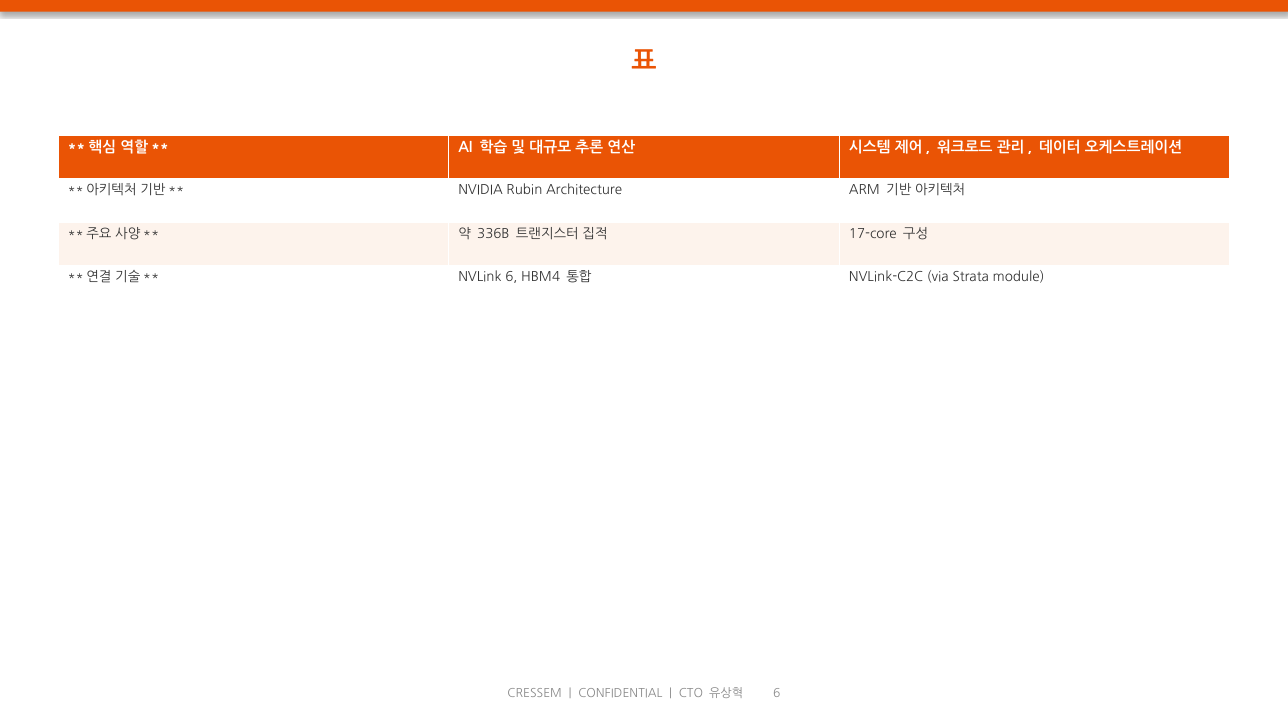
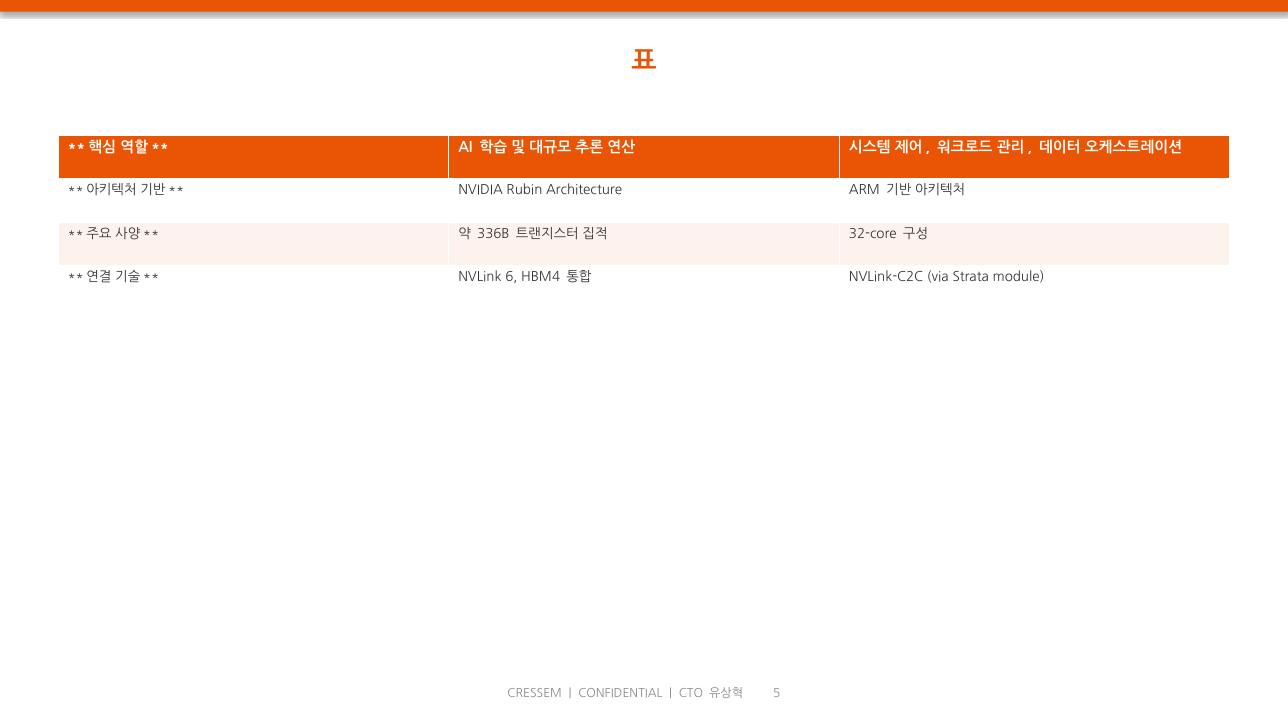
17-core: 17-core -> 32-core (873, 234)
6: 6 -> 5 (777, 694)
